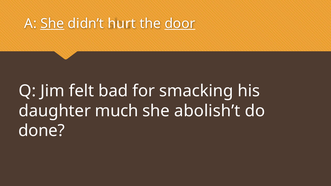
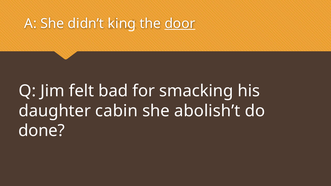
She underline: present -> none (52, 24)
hurt: hurt -> king (122, 24)
much: much -> cabin (116, 111)
